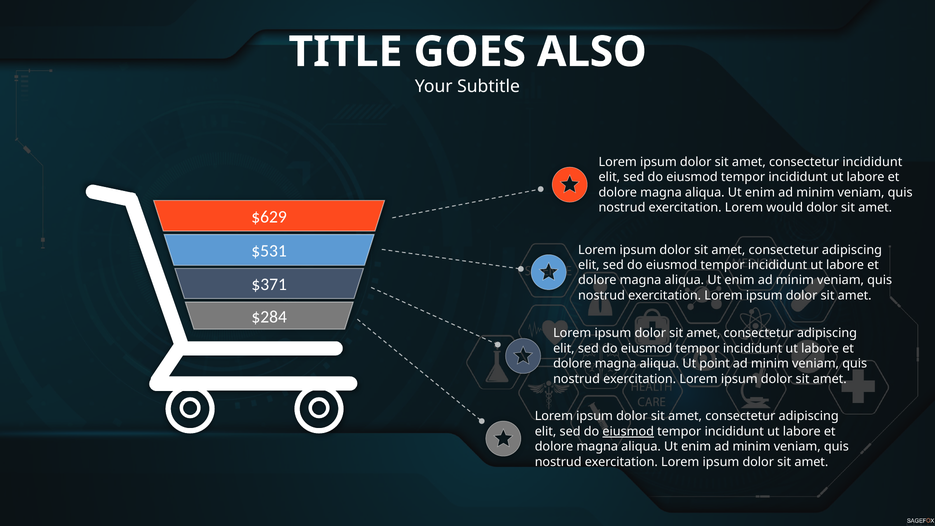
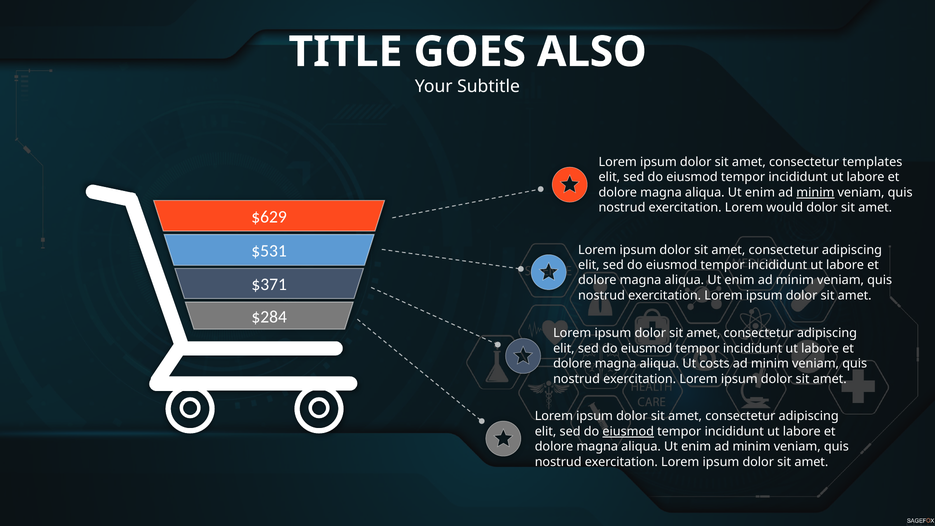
consectetur incididunt: incididunt -> templates (872, 162)
minim underline: none -> present (815, 192)
point: point -> costs (715, 364)
